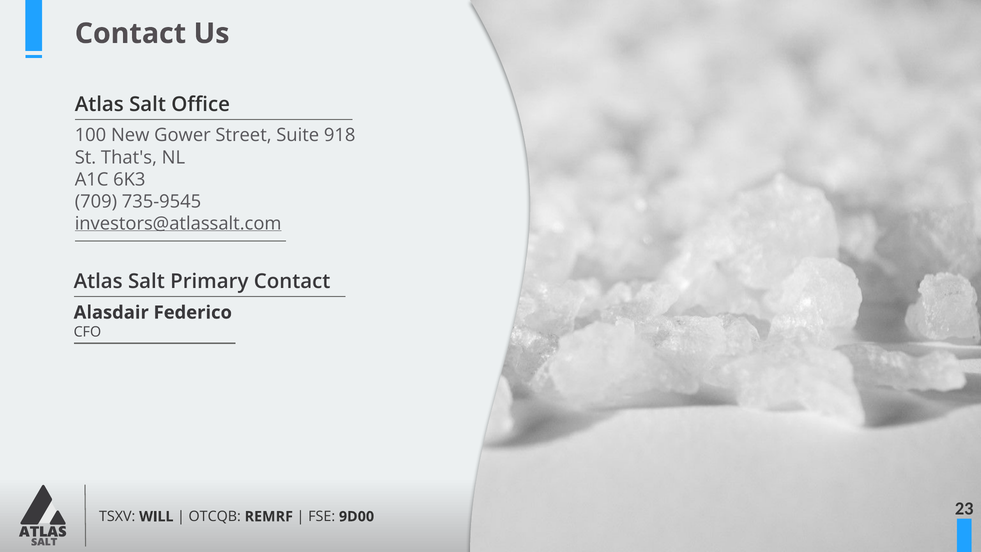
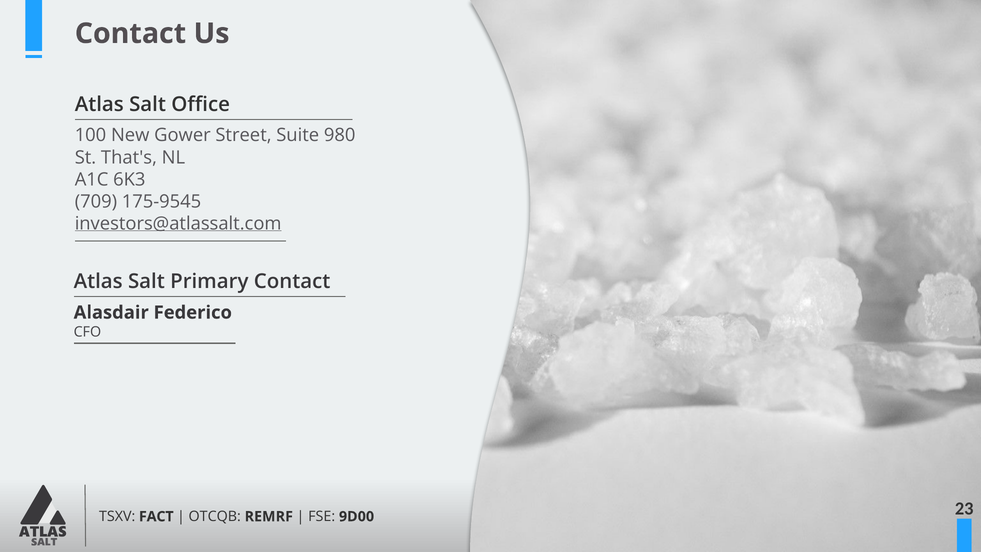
918: 918 -> 980 (340, 135)
735-9545: 735-9545 -> 175-9545 (162, 202)
WILL: WILL -> FACT (156, 516)
